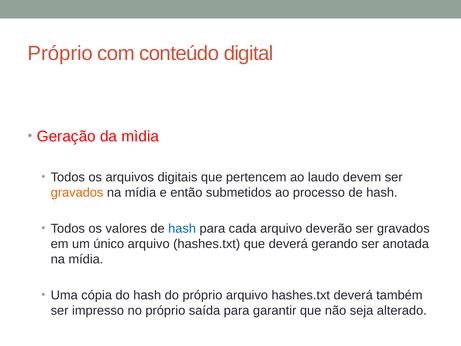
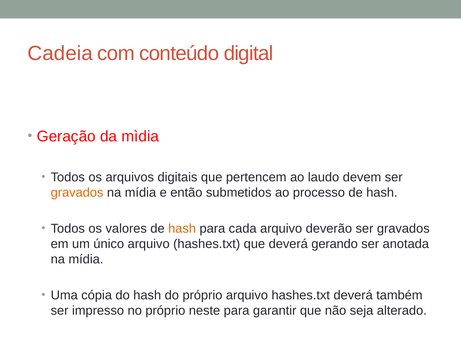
Próprio: Próprio -> Cadeia (60, 53)
hash colour: blue -> orange (182, 228)
saída: saída -> neste (205, 310)
